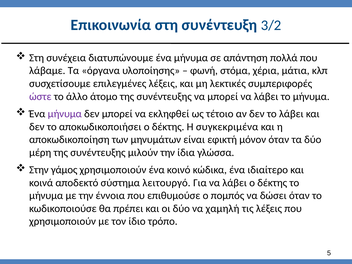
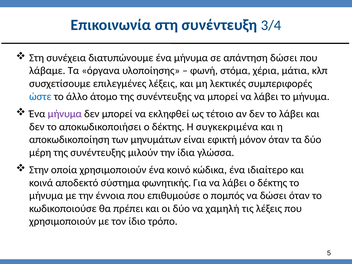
3/2: 3/2 -> 3/4 (271, 25)
απάντηση πολλά: πολλά -> δώσει (284, 58)
ώστε colour: purple -> blue (40, 96)
γάμος: γάμος -> οποία (64, 170)
λειτουργό: λειτουργό -> φωνητικής (167, 183)
